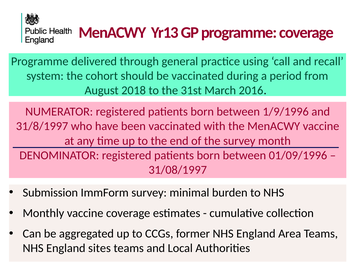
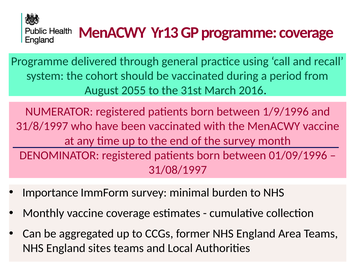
2018: 2018 -> 2055 (134, 90)
Submission: Submission -> Importance (50, 193)
